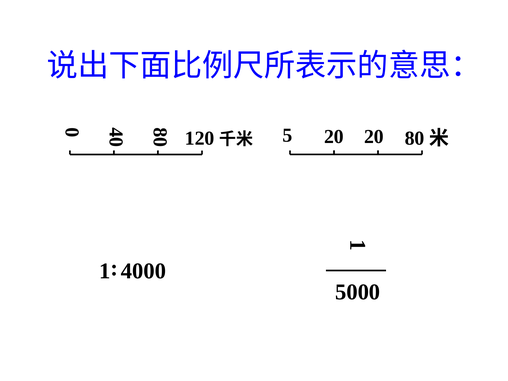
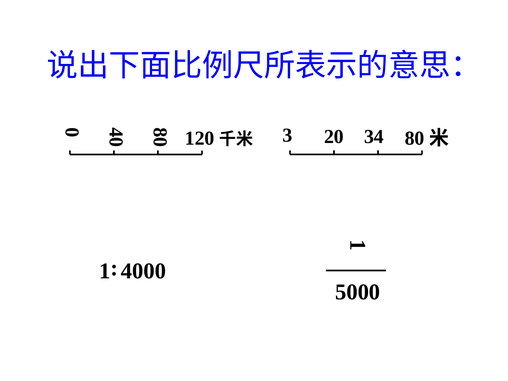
5: 5 -> 3 (287, 135)
20 20: 20 -> 34 (374, 137)
